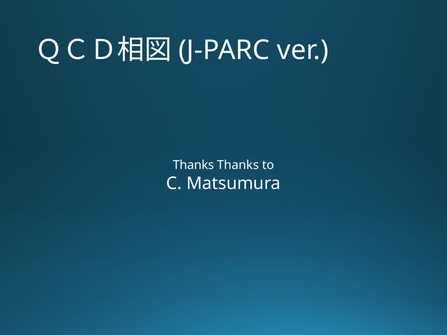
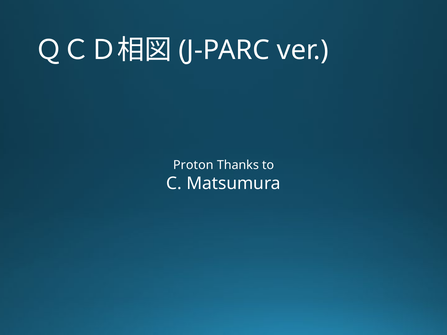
Thanks: Thanks -> Proton (193, 165)
